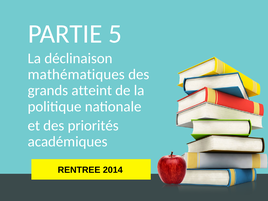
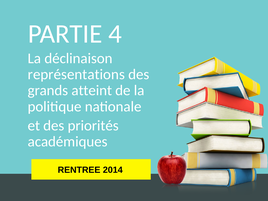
5: 5 -> 4 (115, 34)
mathématiques: mathématiques -> représentations (76, 74)
